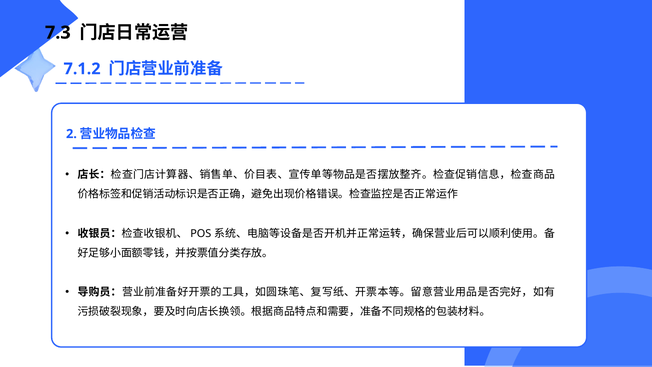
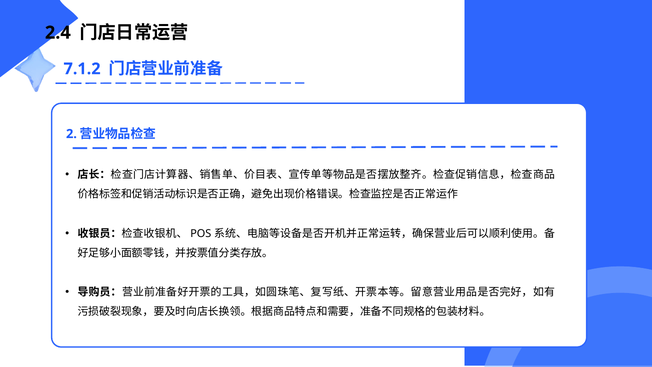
7.3: 7.3 -> 2.4 (58, 33)
